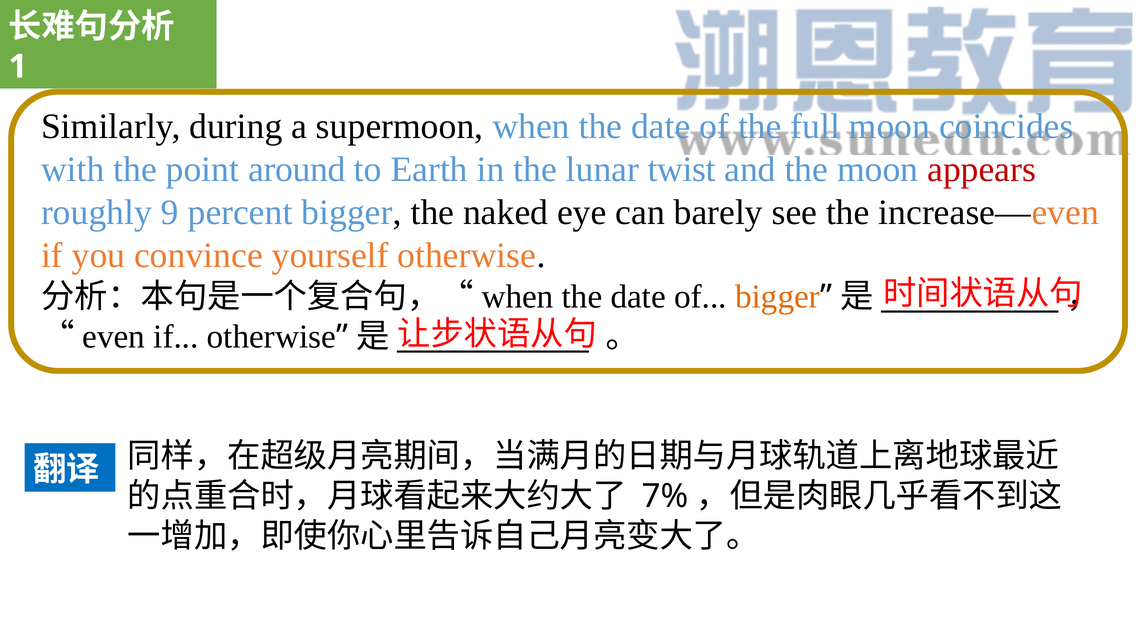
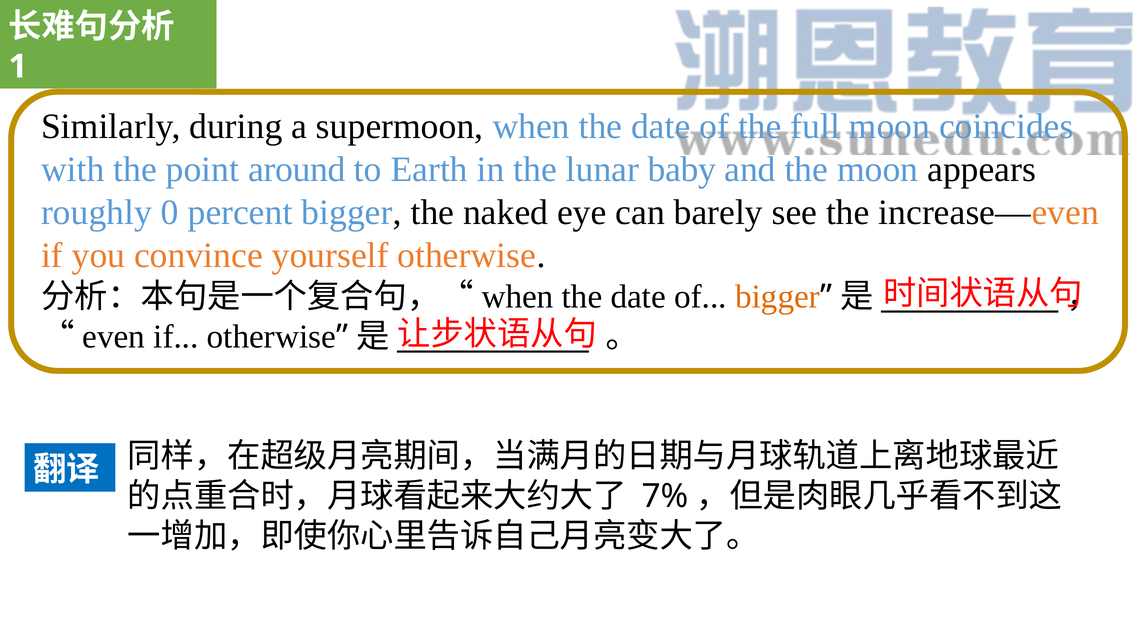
twist: twist -> baby (682, 169)
appears colour: red -> black (982, 169)
9: 9 -> 0 (170, 212)
